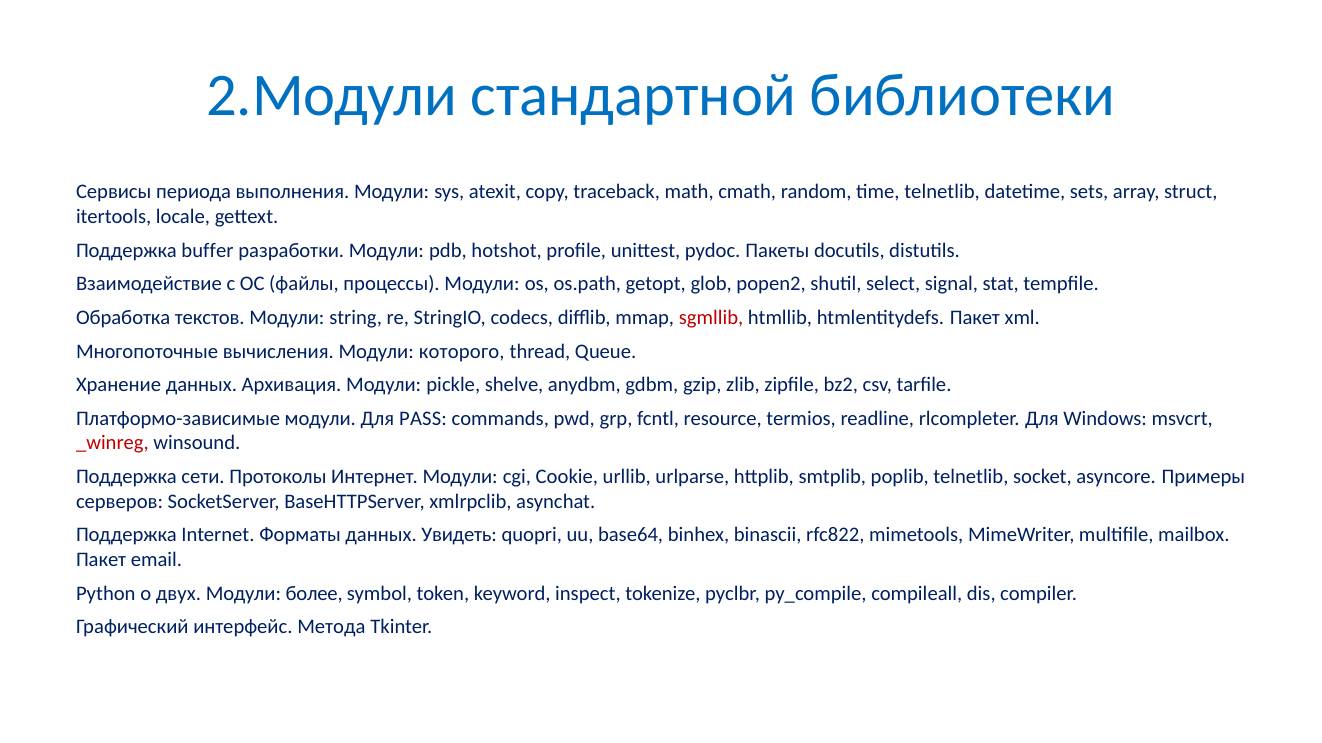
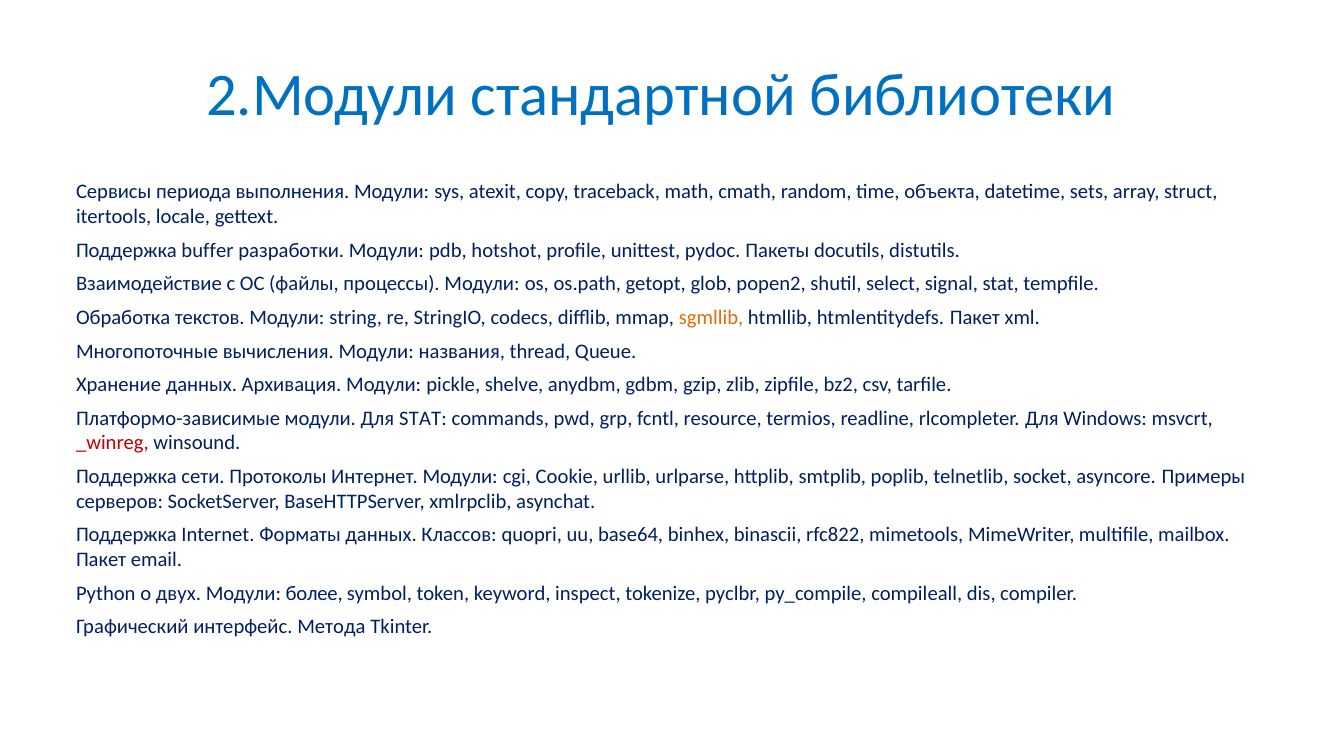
time telnetlib: telnetlib -> объекта (942, 192)
sgmllib colour: red -> orange (711, 318)
которого: которого -> названия (462, 352)
Для PASS: PASS -> STAT (423, 419)
Увидеть: Увидеть -> Классов (459, 536)
